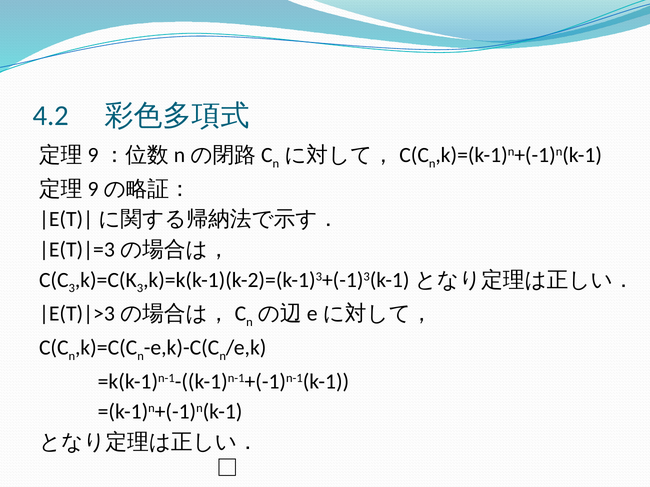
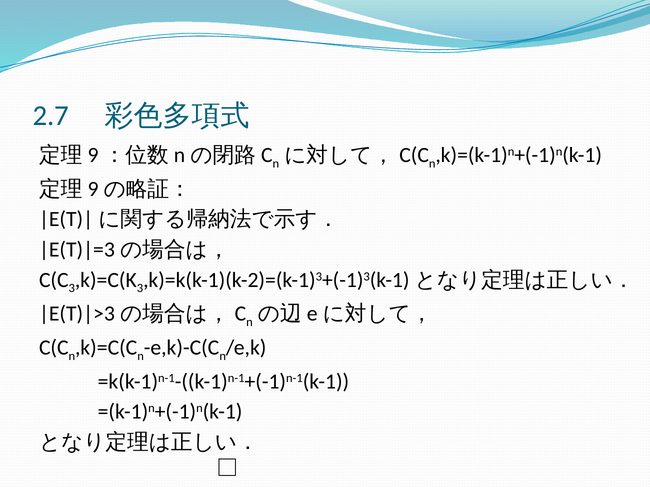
4.2: 4.2 -> 2.7 (51, 116)
